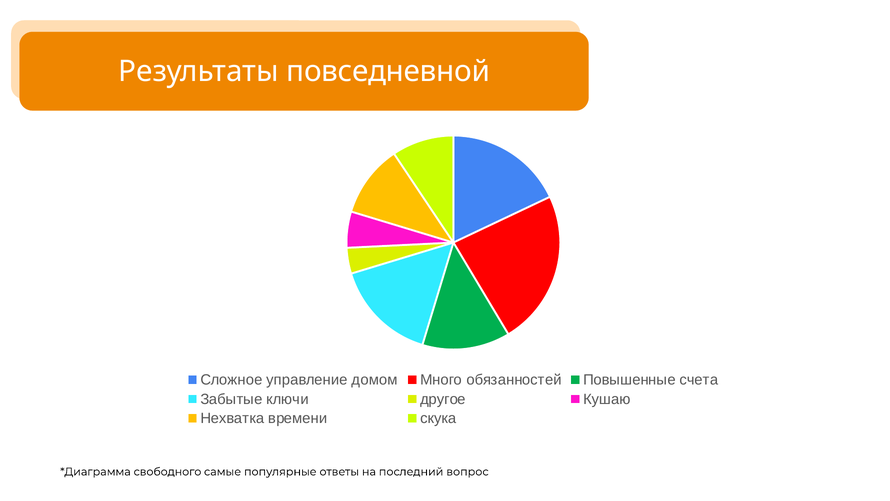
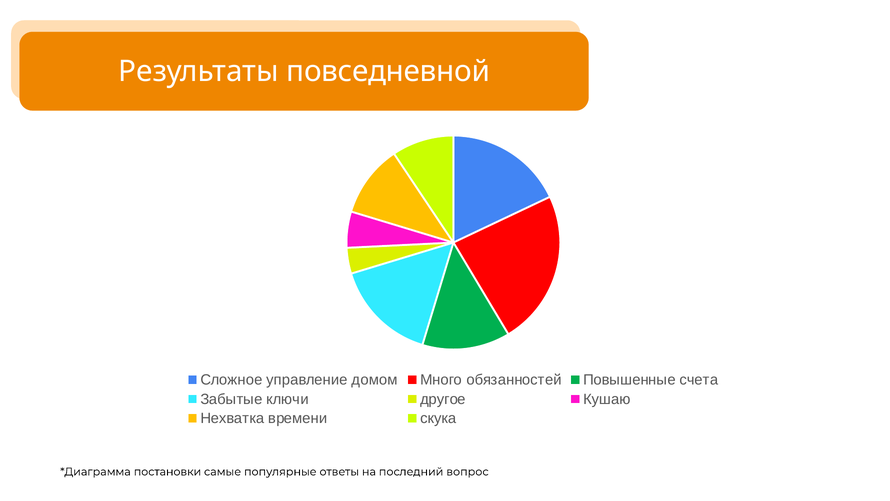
свободного: свободного -> постановки (167, 471)
